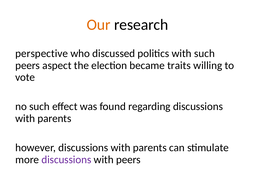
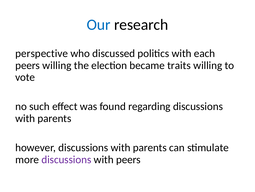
Our colour: orange -> blue (99, 25)
with such: such -> each (205, 53)
peers aspect: aspect -> willing (57, 65)
